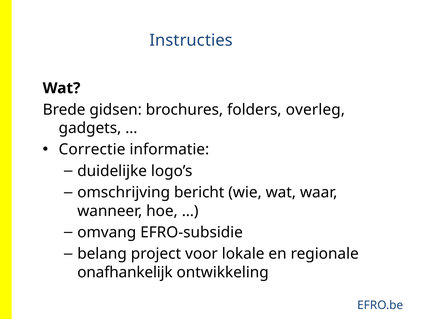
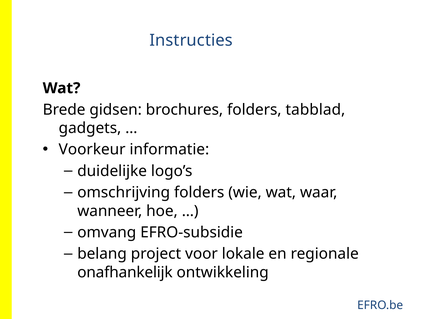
overleg: overleg -> tabblad (315, 110)
Correctie: Correctie -> Voorkeur (92, 149)
omschrijving bericht: bericht -> folders (199, 192)
